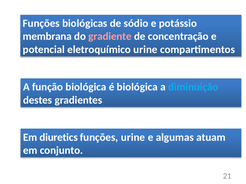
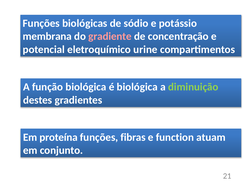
diminuição colour: light blue -> light green (193, 87)
diuretics: diuretics -> proteína (59, 138)
funções urine: urine -> fibras (133, 138)
algumas: algumas -> function (175, 138)
